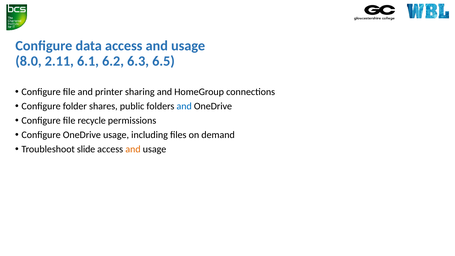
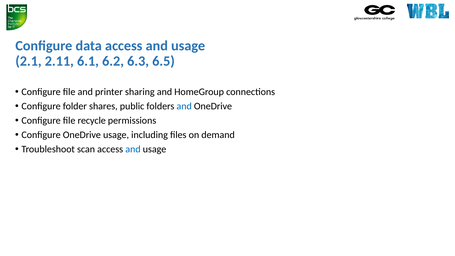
8.0: 8.0 -> 2.1 (28, 61)
slide: slide -> scan (86, 149)
and colour: orange -> blue (133, 149)
